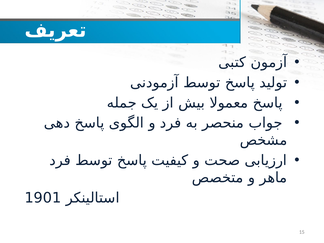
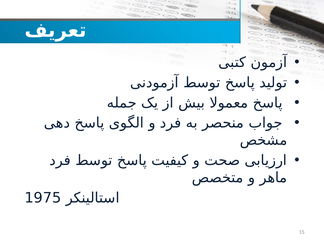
1901: 1901 -> 1975 (43, 198)
